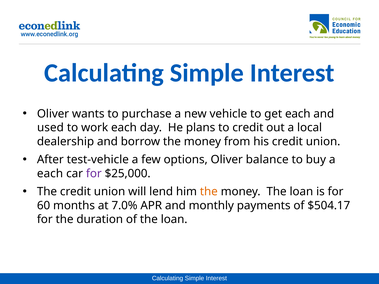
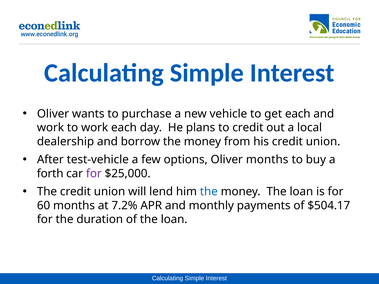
used: used -> work (50, 128)
Oliver balance: balance -> months (267, 160)
each: each -> forth (50, 174)
the colour: orange -> blue (209, 192)
7.0%: 7.0% -> 7.2% (125, 206)
